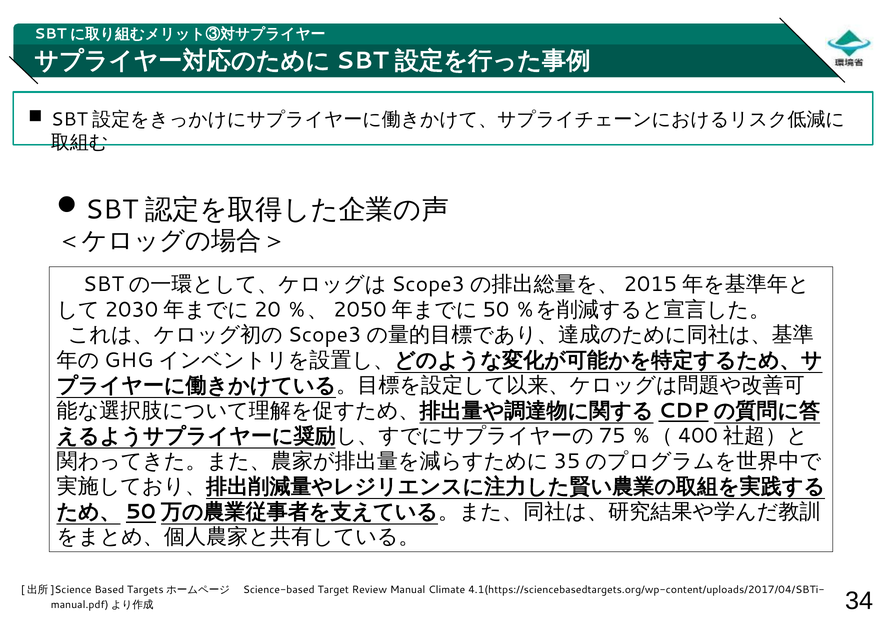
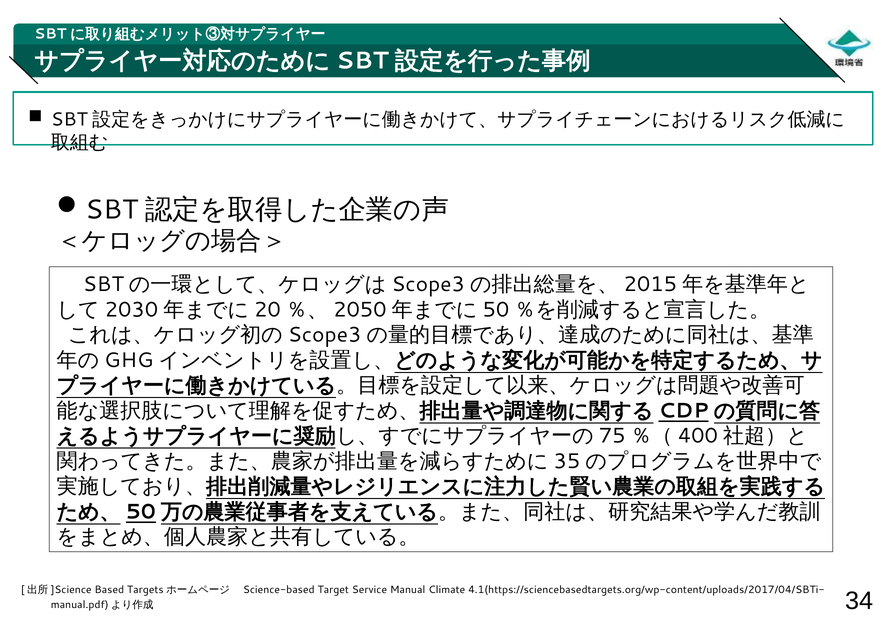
Review: Review -> Service (369, 590)
